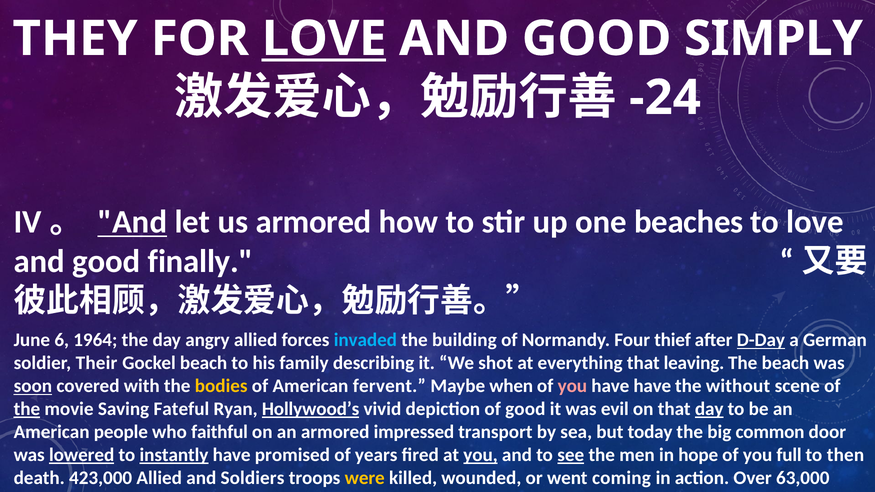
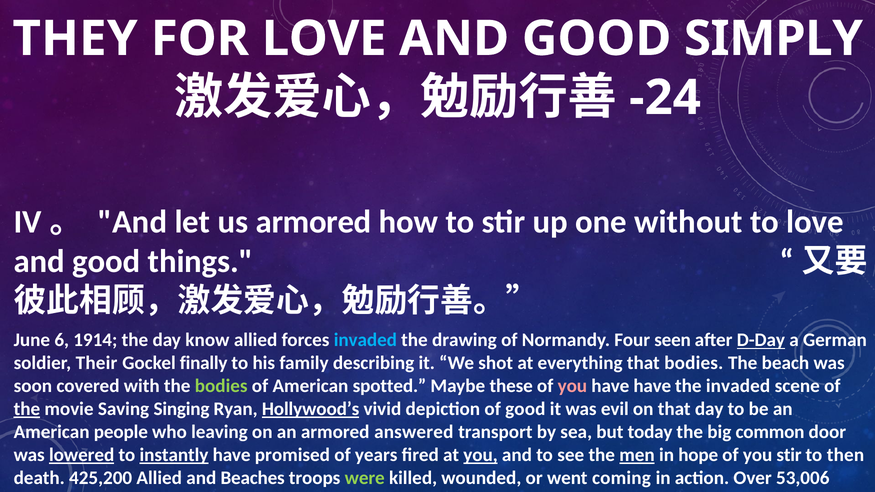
LOVE underline: present -> none (324, 39)
And underline: present -> none (132, 222)
beaches: beaches -> without (689, 222)
finally: finally -> things (200, 262)
1964: 1964 -> 1914 (95, 340)
angry: angry -> know (207, 340)
building: building -> drawing (464, 340)
thief: thief -> seen (673, 340)
Gockel beach: beach -> finally (204, 363)
that leaving: leaving -> bodies (694, 363)
soon underline: present -> none (33, 386)
bodies colour: yellow -> light green (221, 386)
fervent: fervent -> spotted (390, 386)
when: when -> these (511, 386)
the without: without -> invaded (738, 386)
Saving Fateful: Fateful -> Singing (182, 409)
day underline: present -> none (709, 409)
faithful: faithful -> leaving (219, 432)
impressed: impressed -> answered (414, 432)
see underline: present -> none (571, 455)
men underline: none -> present (637, 455)
you full: full -> stir (789, 455)
423,000: 423,000 -> 425,200 (101, 478)
Soldiers: Soldiers -> Beaches (253, 478)
were colour: yellow -> light green (365, 478)
63,000: 63,000 -> 53,006 (803, 478)
